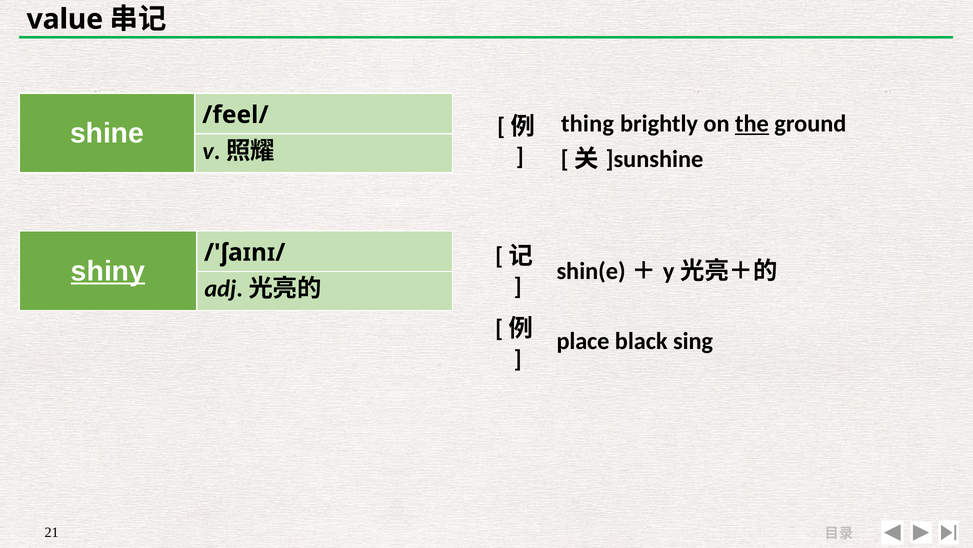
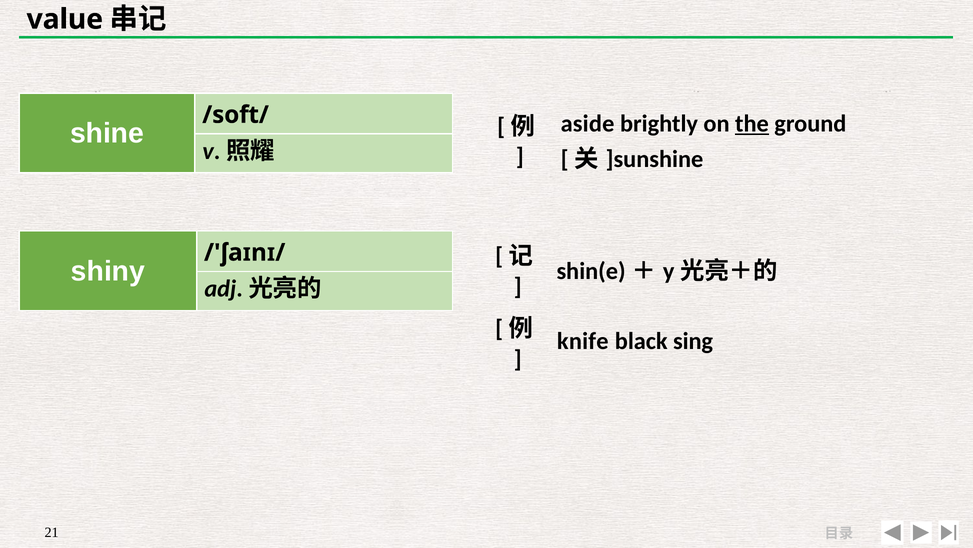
thing: thing -> aside (588, 124)
/feel/: /feel/ -> /soft/ (236, 115)
shiny underline: present -> none (108, 271)
place: place -> knife (583, 341)
